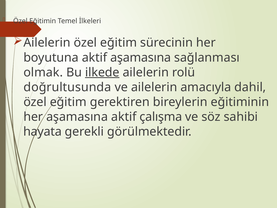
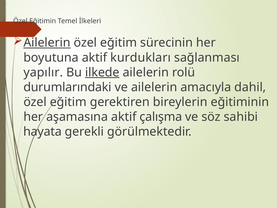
Ailelerin underline: none -> present (47, 43)
aktif aşamasına: aşamasına -> kurdukları (141, 57)
olmak: olmak -> yapılır (43, 72)
doğrultusunda: doğrultusunda -> durumlarındaki (67, 87)
